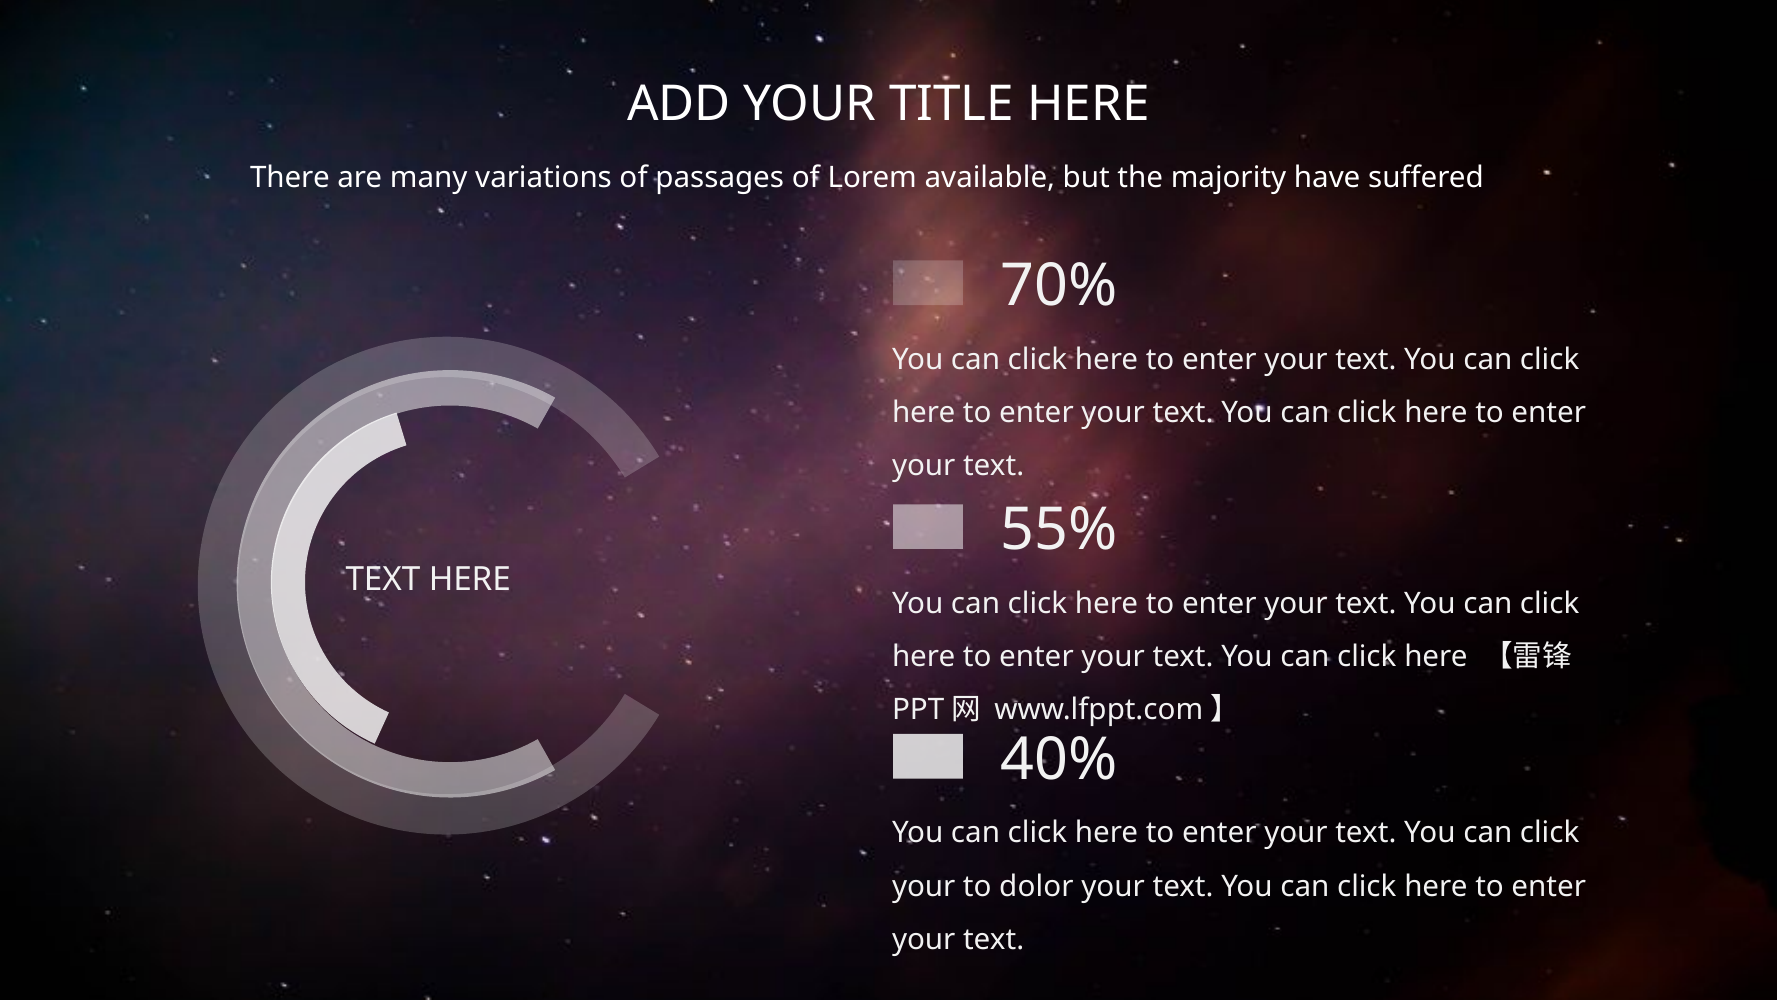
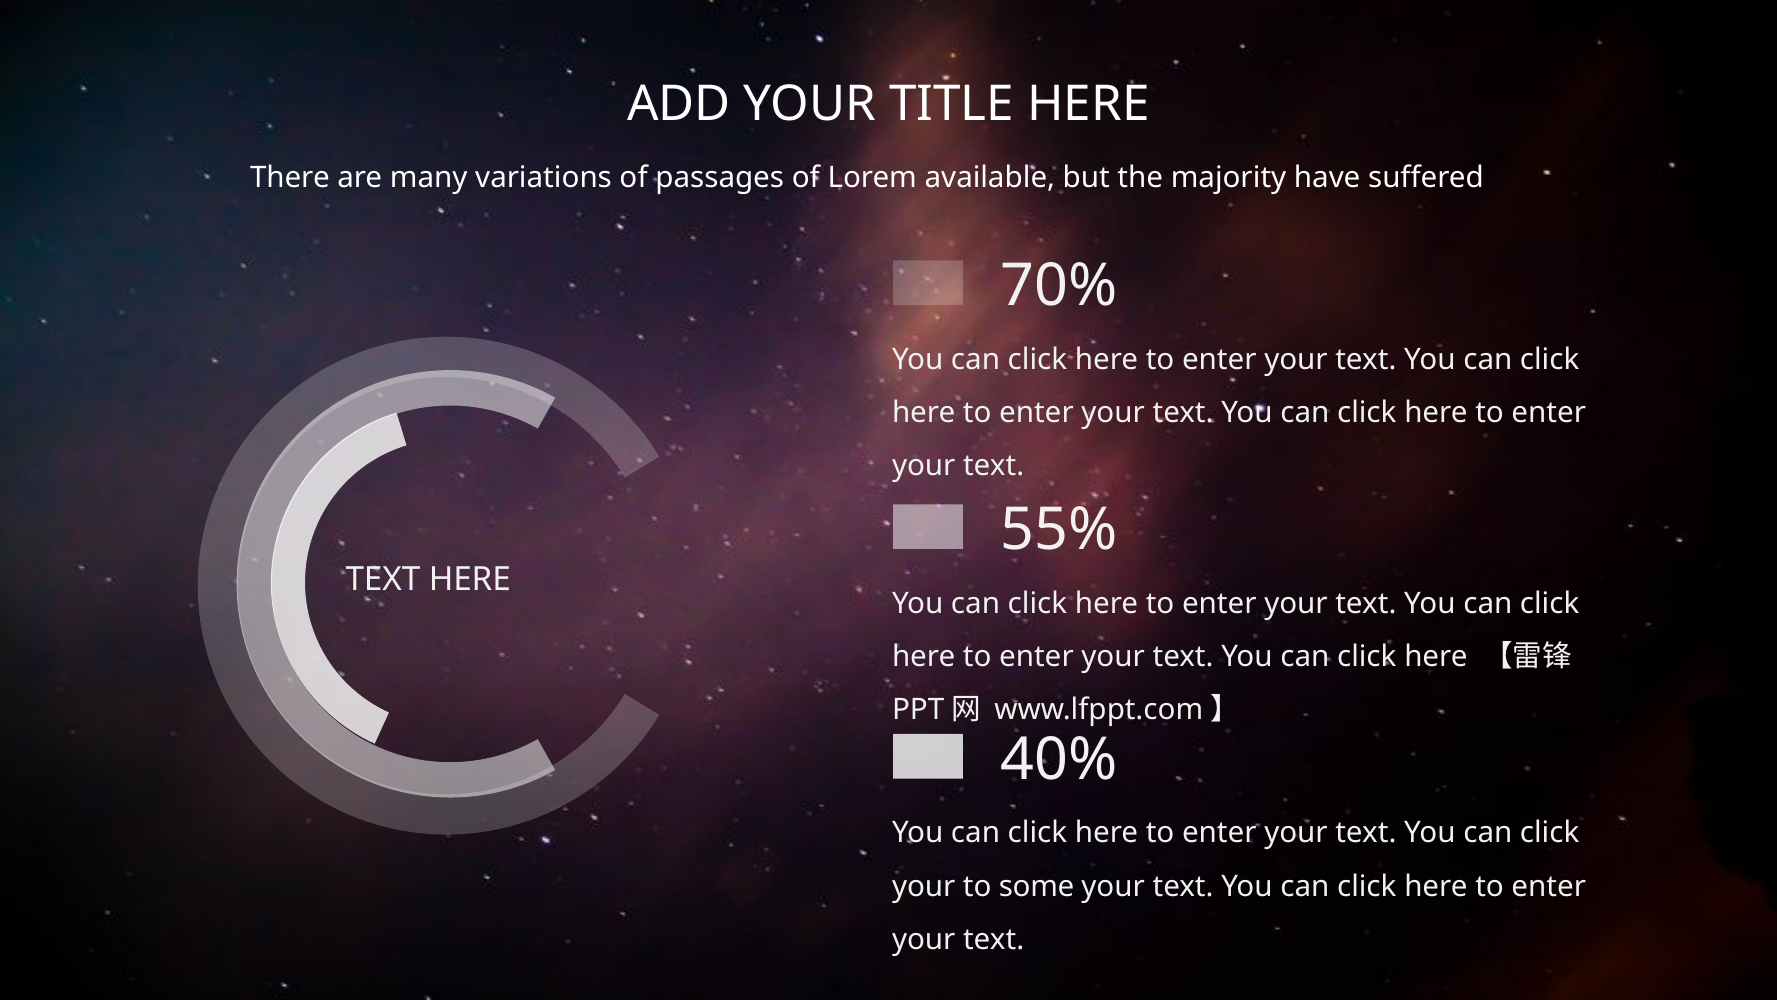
dolor: dolor -> some (1037, 886)
